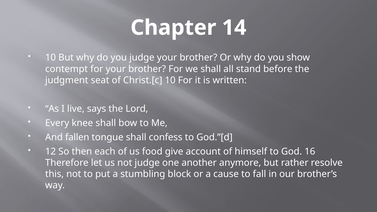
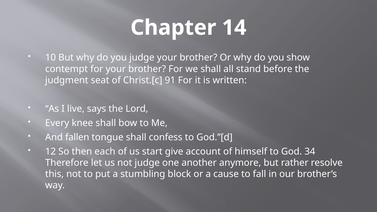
Christ.[c 10: 10 -> 91 (170, 80)
food: food -> start (152, 152)
16: 16 -> 34 (310, 152)
